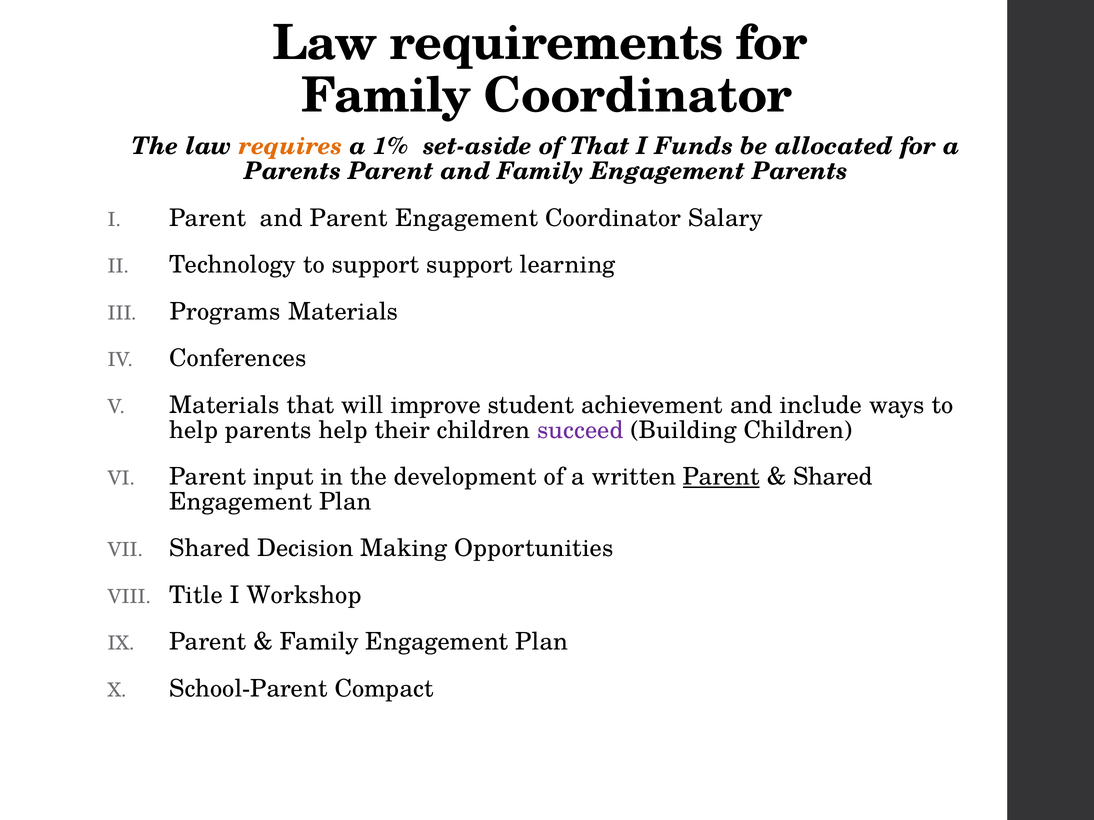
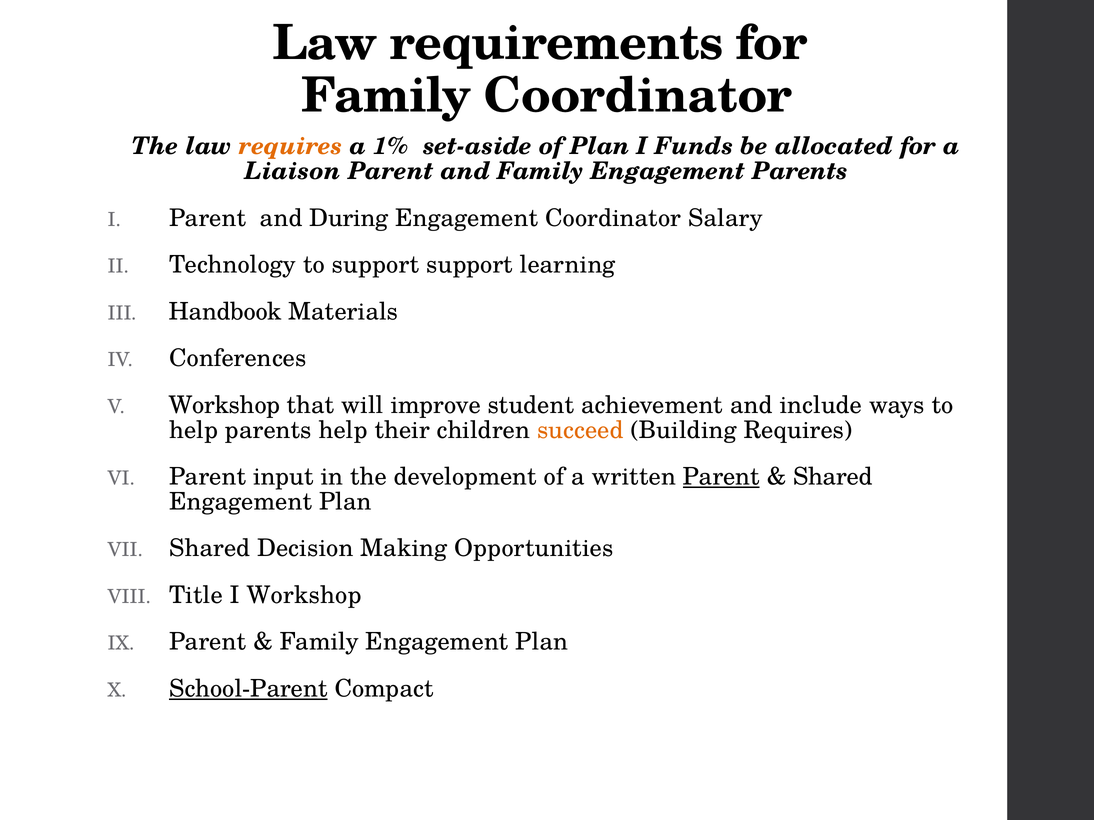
of That: That -> Plan (600, 147)
Parents: Parents -> Liaison (293, 172)
and Parent: Parent -> During (349, 218)
Programs: Programs -> Handbook (225, 312)
Materials: Materials -> Workshop (225, 405)
succeed colour: purple -> orange (580, 430)
Building Children: Children -> Requires (798, 430)
School-Parent underline: none -> present (248, 689)
